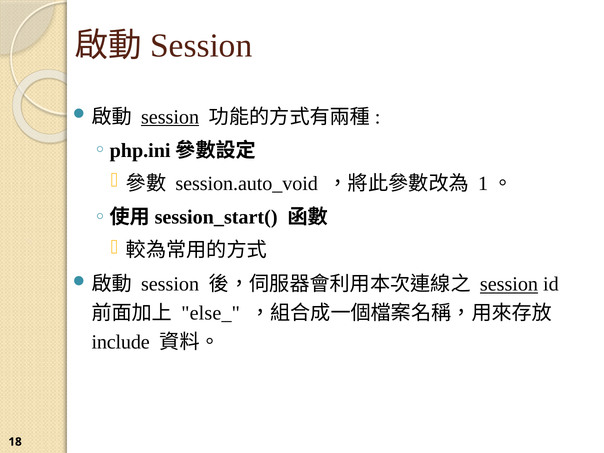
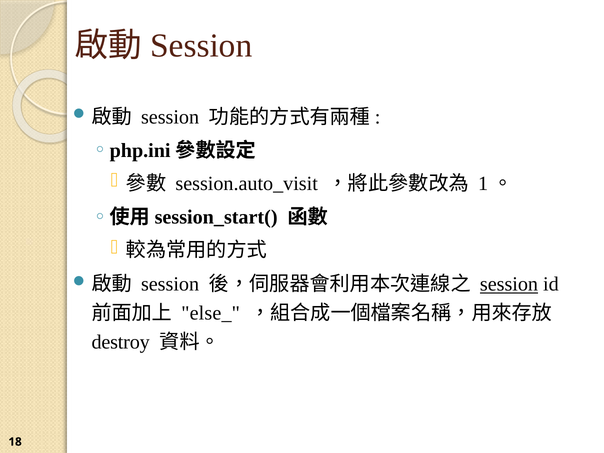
session underline: present -> none (170, 117)
session.auto_void: session.auto_void -> session.auto_visit (247, 184)
include: include -> destroy (121, 342)
